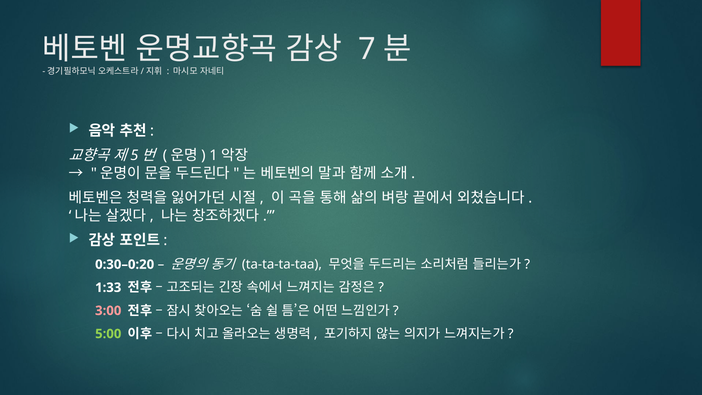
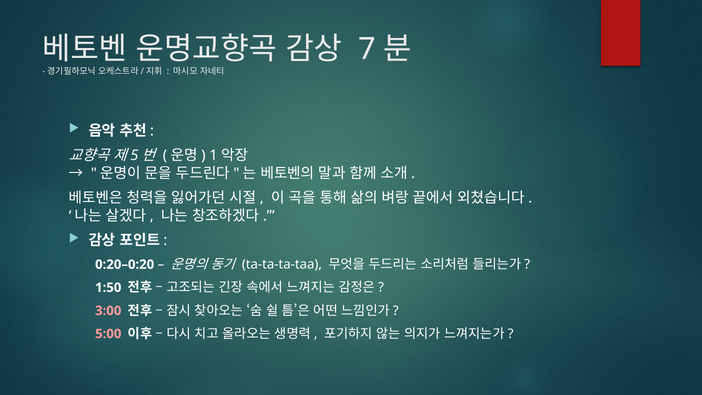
0:30–0:20: 0:30–0:20 -> 0:20–0:20 (125, 264)
1:33: 1:33 -> 1:50 (108, 288)
5:00 colour: light green -> pink (108, 334)
